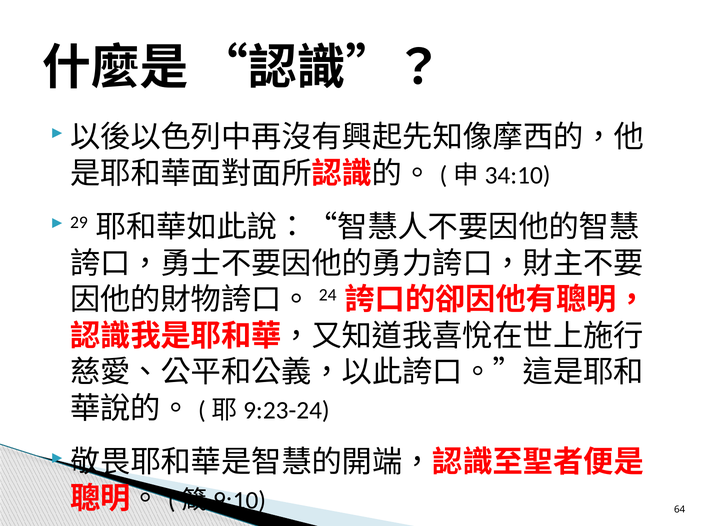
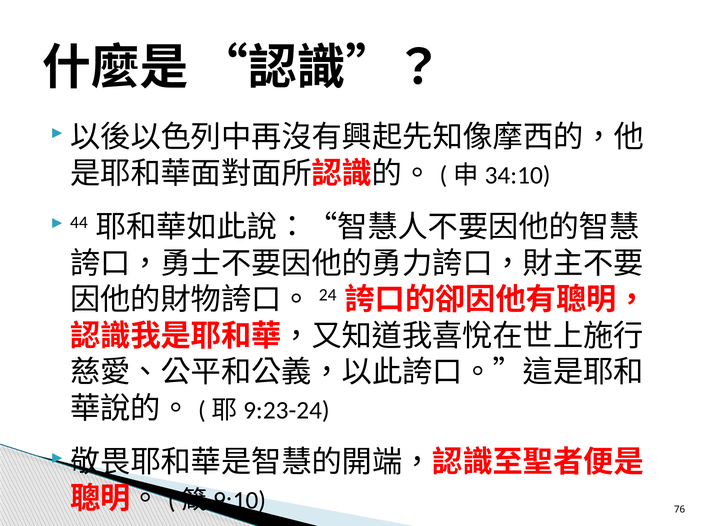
29: 29 -> 44 (79, 223)
64: 64 -> 76 (680, 510)
